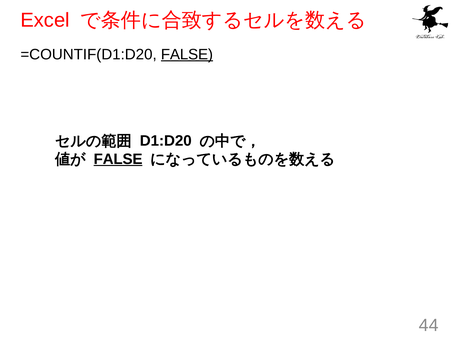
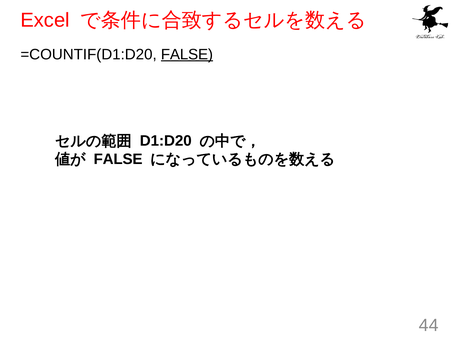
FALSE underline: present -> none (118, 159)
